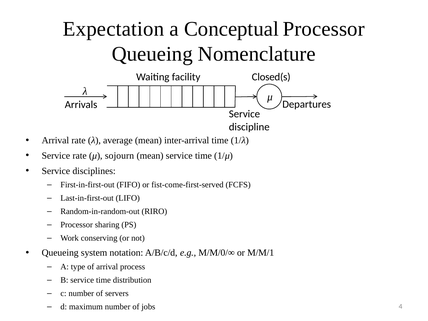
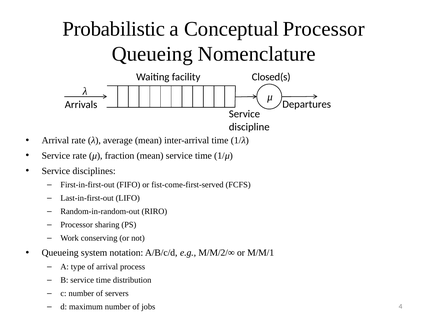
Expectation: Expectation -> Probabilistic (114, 29)
sojourn: sojourn -> fraction (120, 156)
M/M/0/∞: M/M/0/∞ -> M/M/2/∞ (217, 253)
